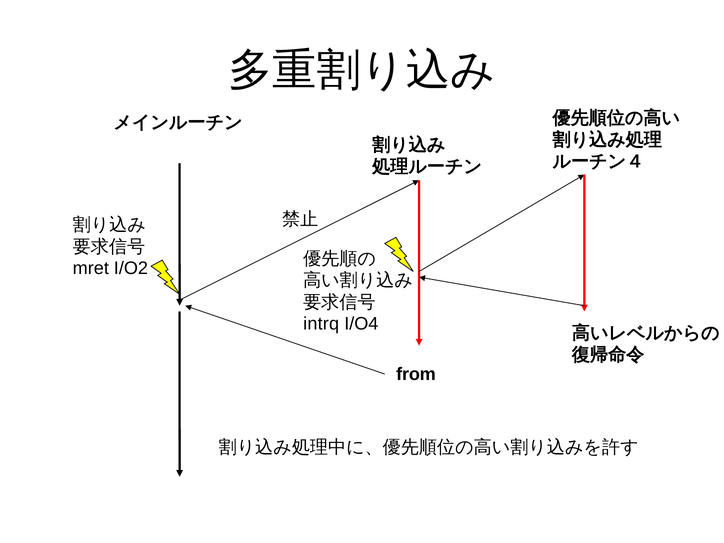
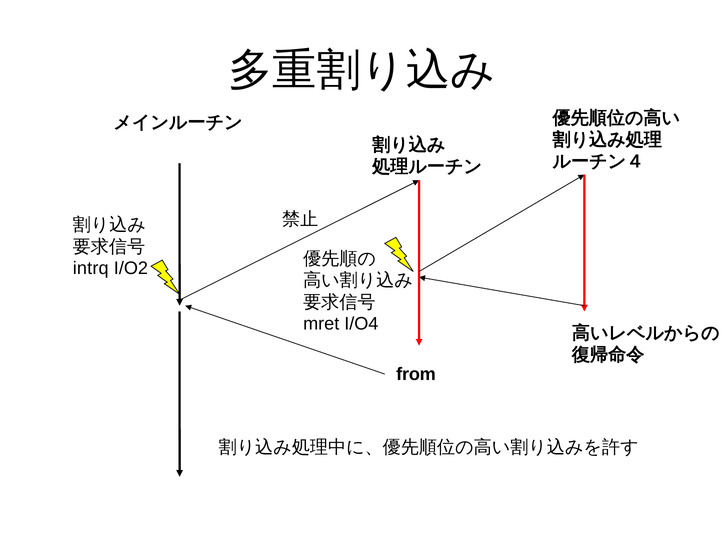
mret: mret -> intrq (91, 268)
intrq: intrq -> mret (321, 324)
